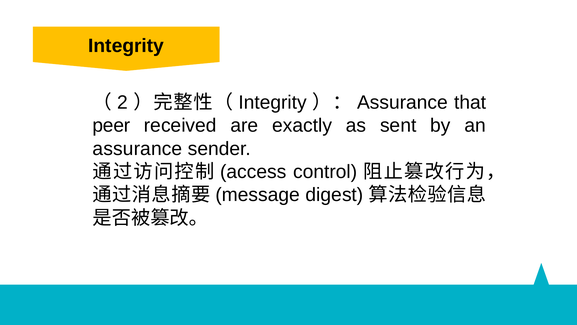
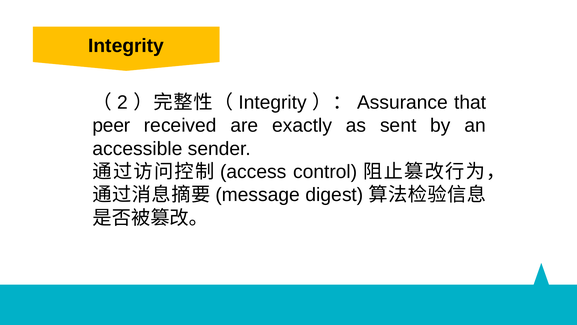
assurance: assurance -> accessible (138, 148)
